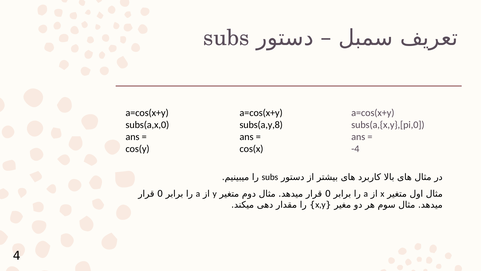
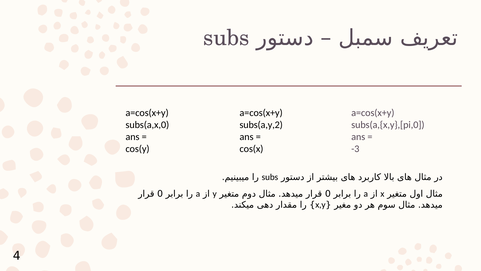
subs(a,y,8: subs(a,y,8 -> subs(a,y,2 (261, 125)
-4: -4 -> -3 (355, 149)
